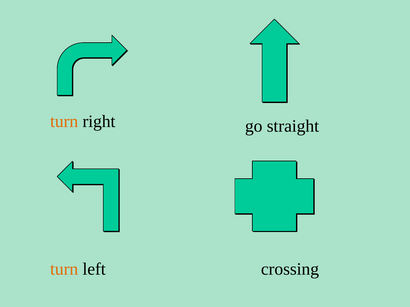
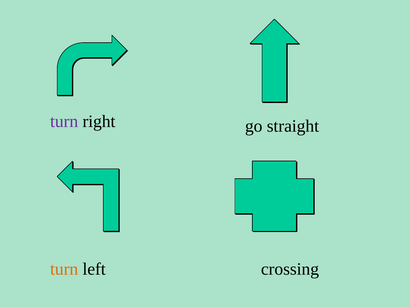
turn colour: orange -> purple (64, 122)
